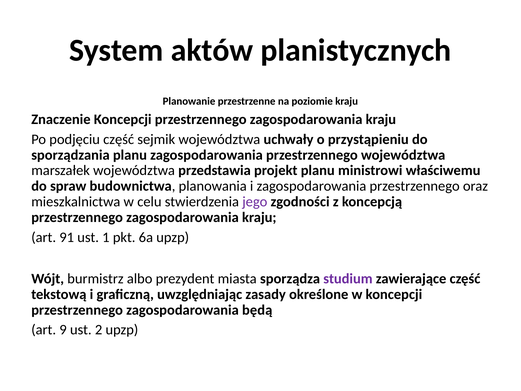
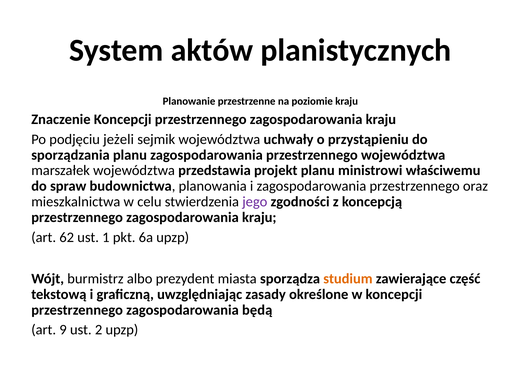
podjęciu część: część -> jeżeli (119, 139)
91: 91 -> 62 (67, 237)
studium colour: purple -> orange (348, 278)
